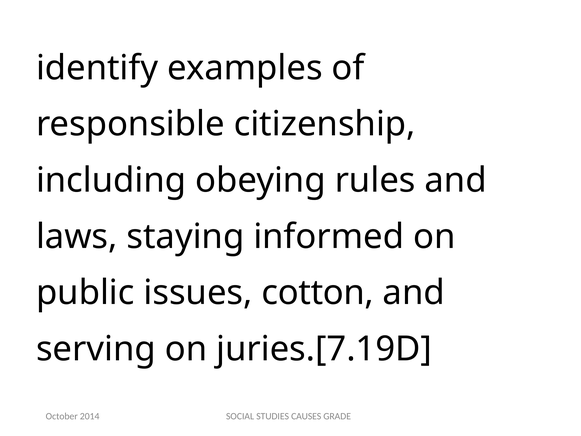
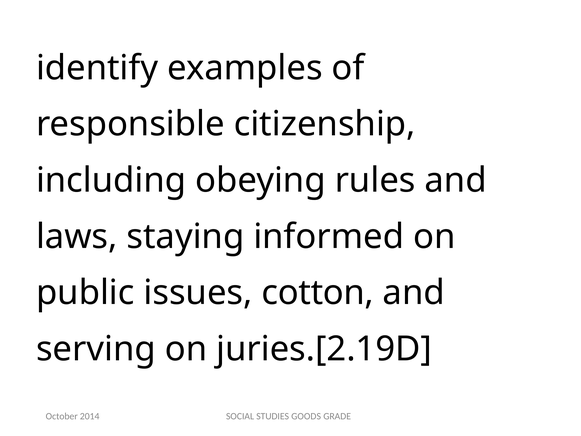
juries.[7.19D: juries.[7.19D -> juries.[2.19D (324, 349)
CAUSES: CAUSES -> GOODS (306, 416)
